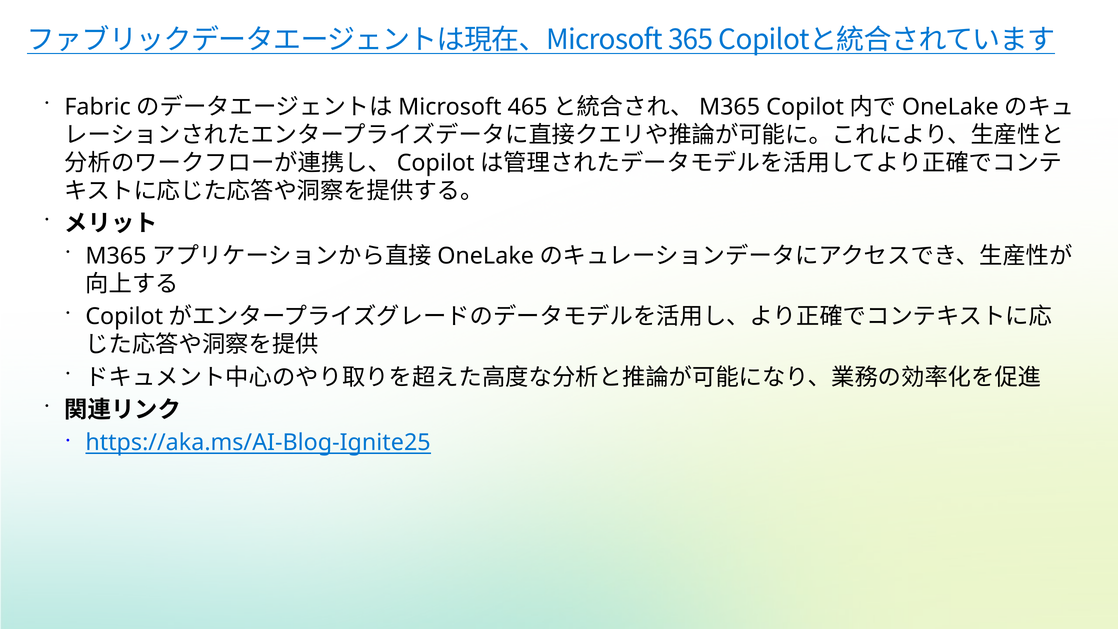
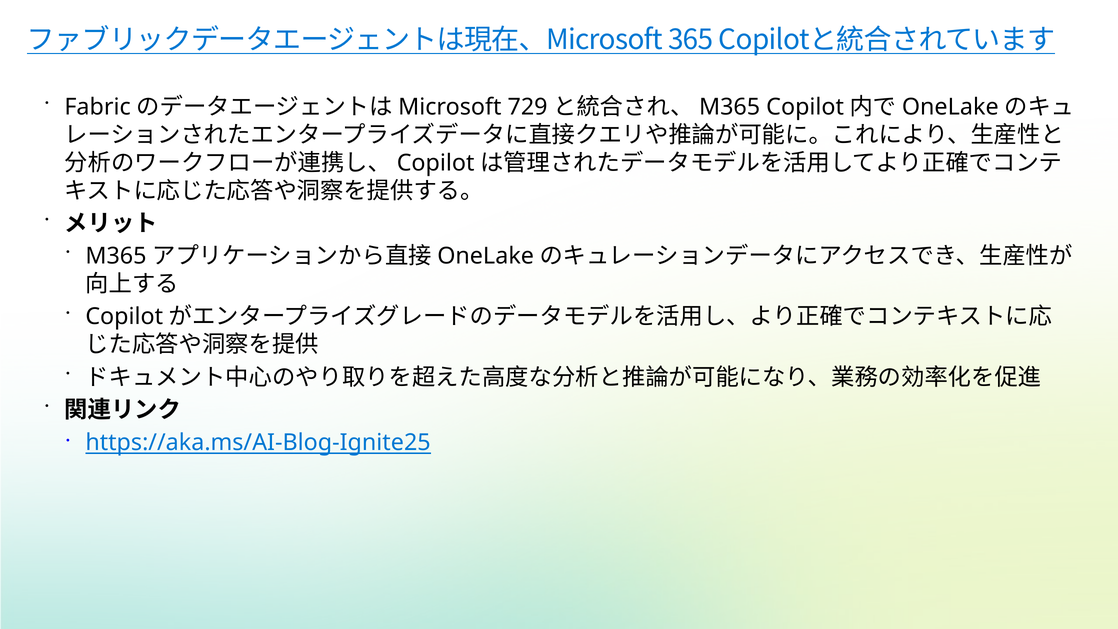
465: 465 -> 729 (528, 107)
